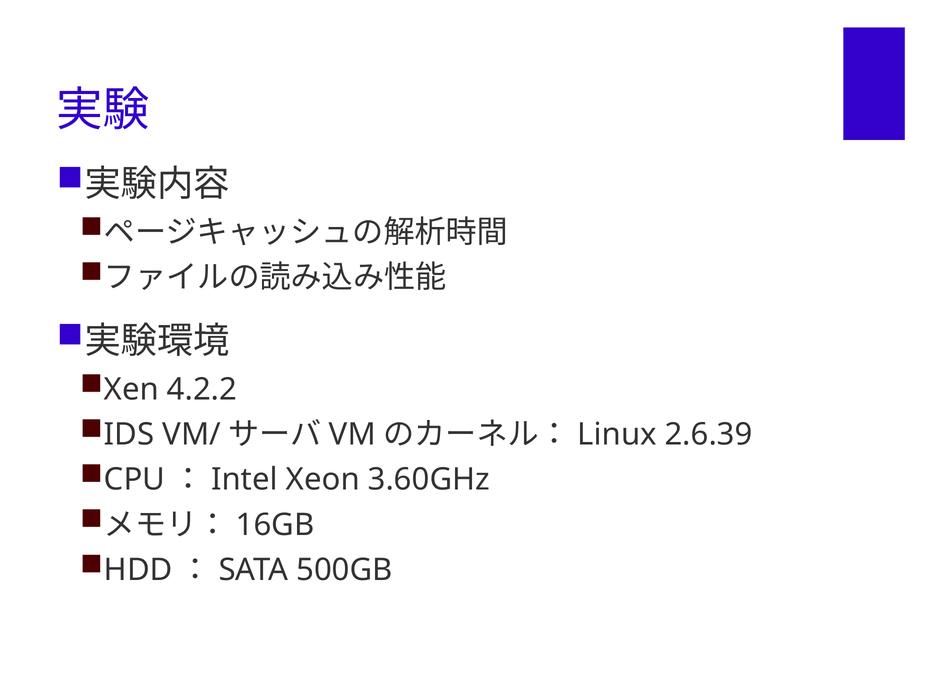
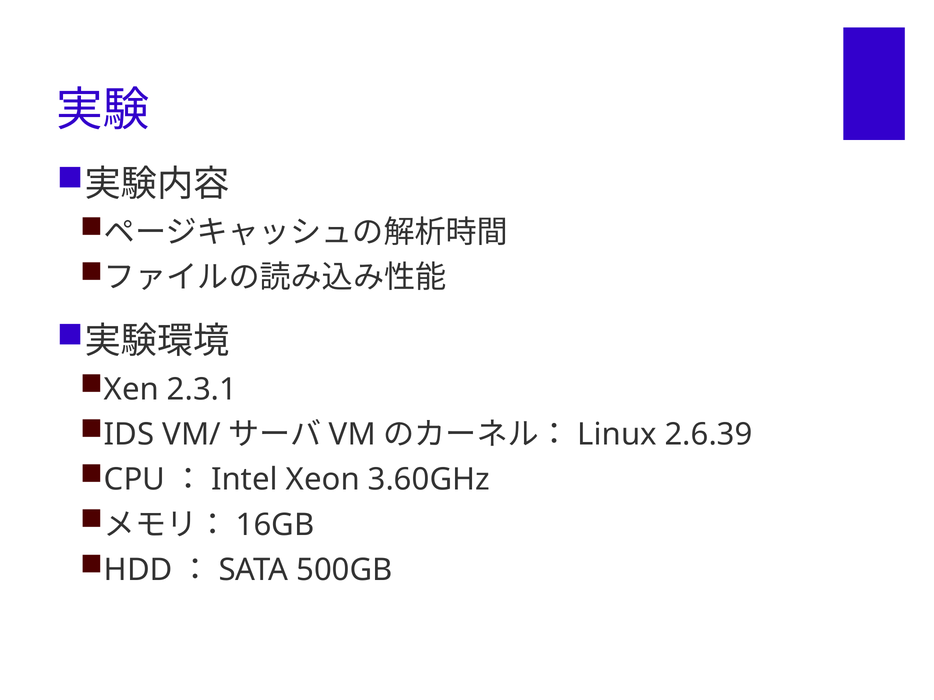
4.2.2: 4.2.2 -> 2.3.1 (202, 390)
